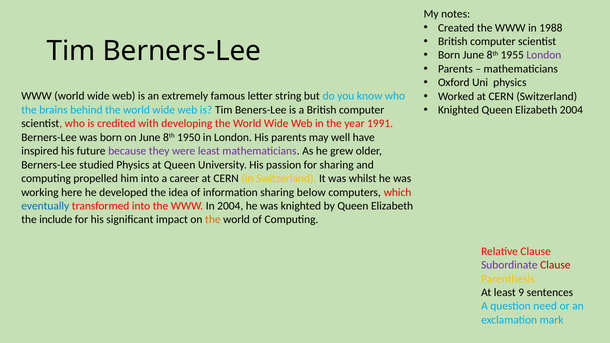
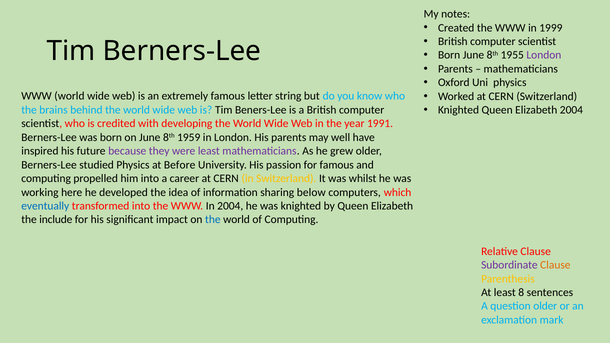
1988: 1988 -> 1999 (551, 28)
1950: 1950 -> 1959 (189, 137)
at Queen: Queen -> Before (180, 165)
for sharing: sharing -> famous (337, 165)
the colour: orange -> blue (213, 220)
Clause colour: red -> orange (555, 265)
9: 9 -> 8 (521, 293)
question need: need -> older (545, 306)
